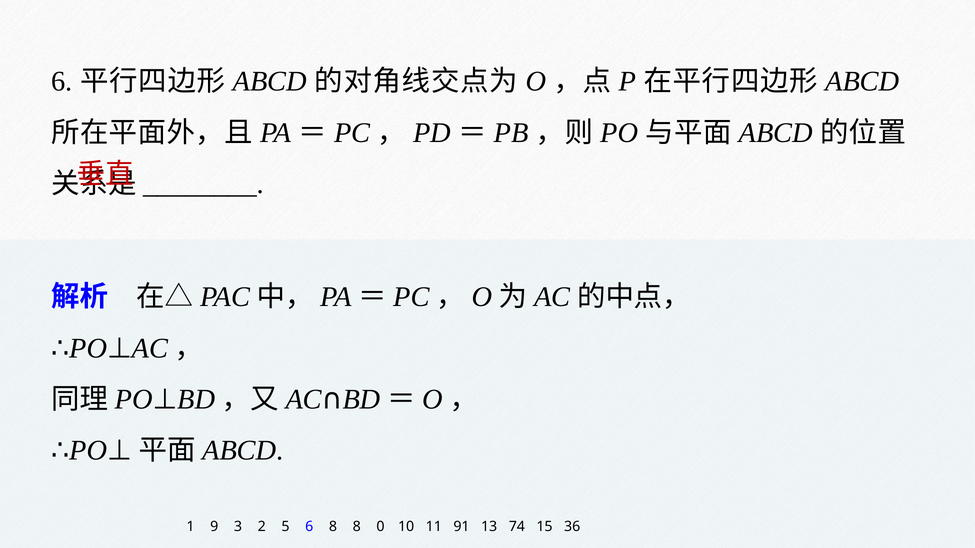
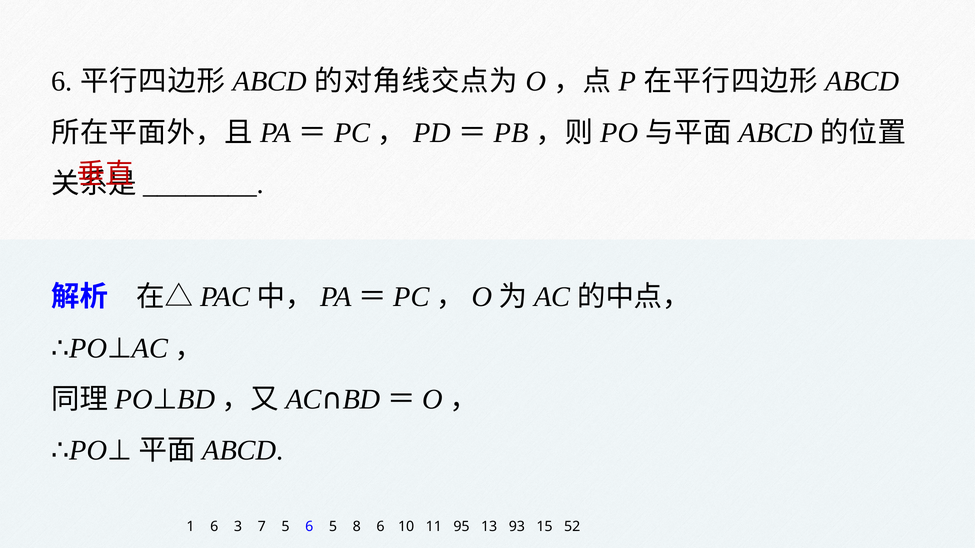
1 9: 9 -> 6 (214, 527)
2: 2 -> 7 (262, 527)
6 8: 8 -> 5 (333, 527)
8 0: 0 -> 6 (381, 527)
91: 91 -> 95 (462, 527)
74: 74 -> 93 (517, 527)
36: 36 -> 52 (572, 527)
